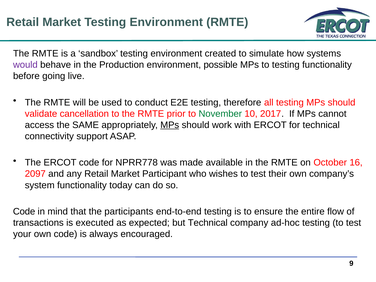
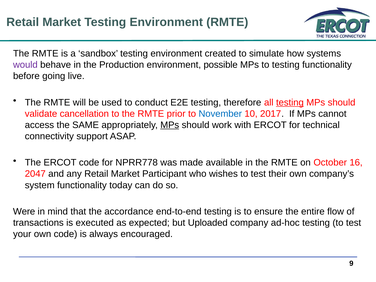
testing underline: none -> present (290, 102)
November colour: green -> blue (220, 114)
2097: 2097 -> 2047 (35, 174)
Code: Code -> Were (24, 211)
participants: participants -> accordance (129, 211)
but Technical: Technical -> Uploaded (208, 223)
